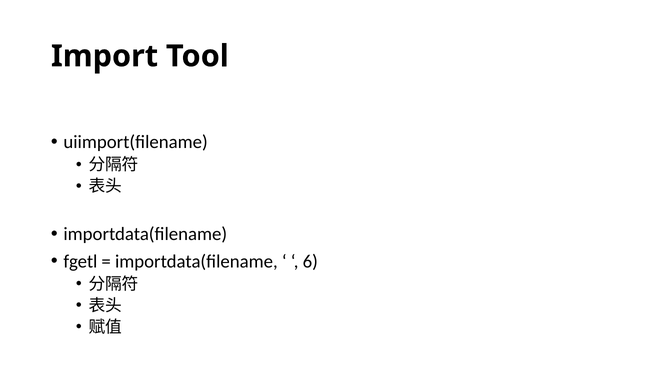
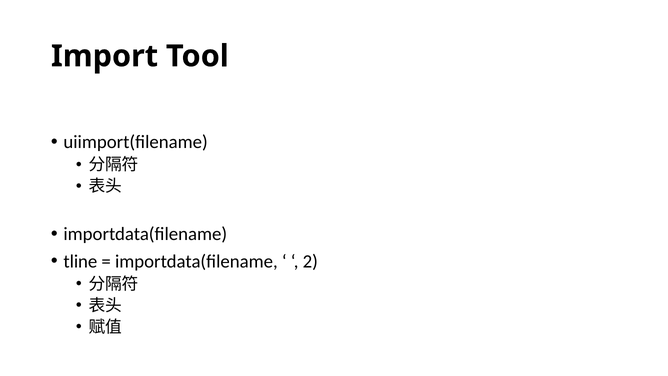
fgetl: fgetl -> tline (80, 261)
6: 6 -> 2 (310, 261)
